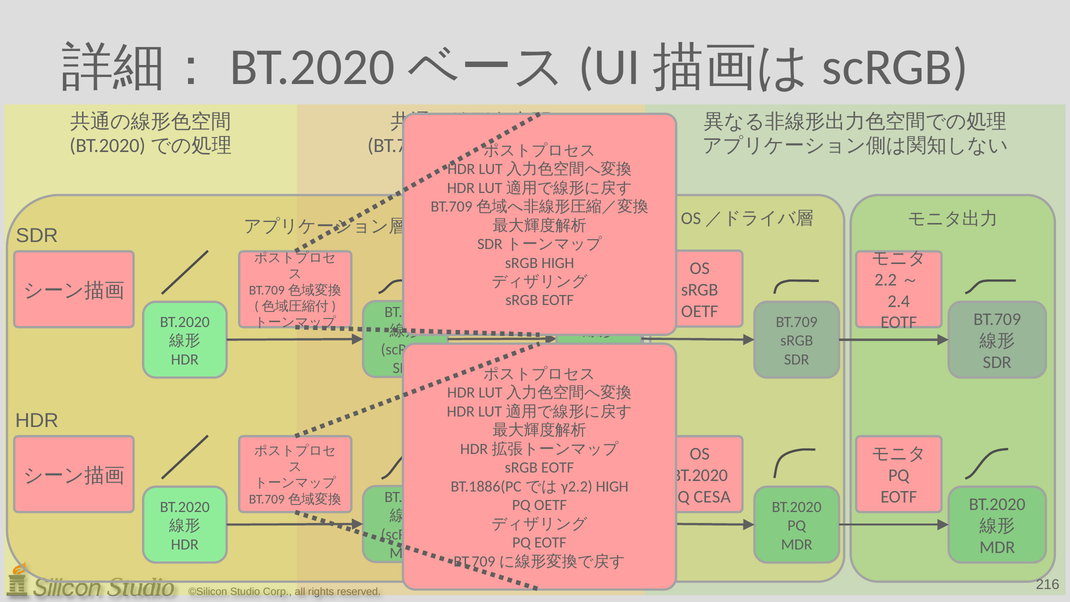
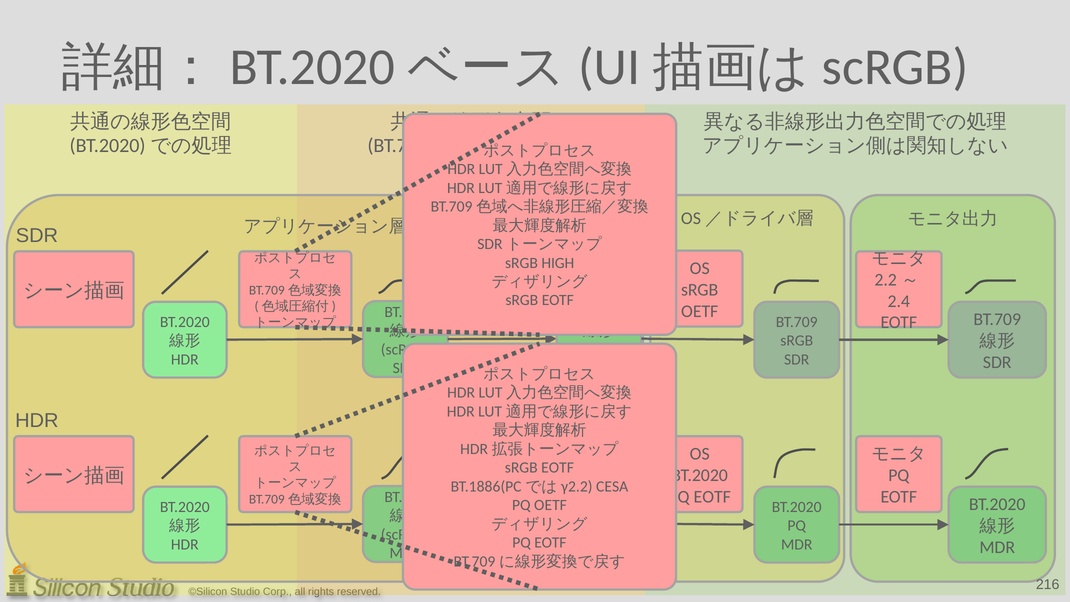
HIGH: HIGH -> CESA (612, 486)
CESA: CESA -> EOTF (712, 497)
